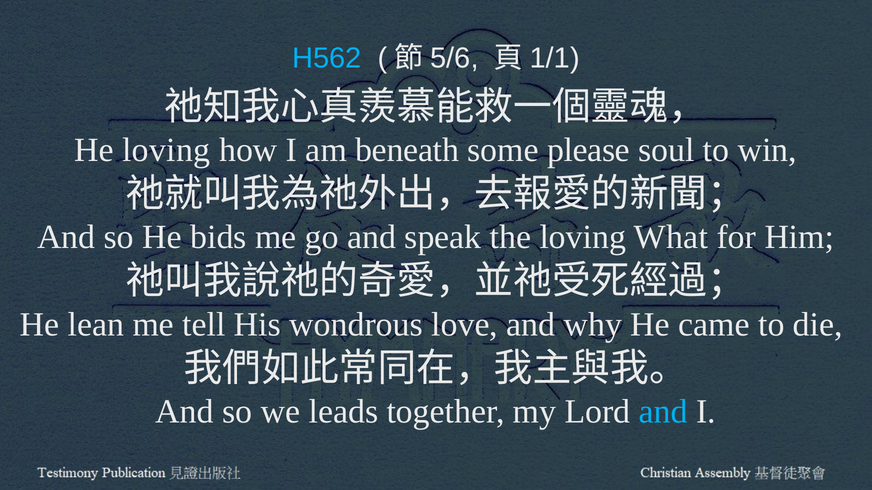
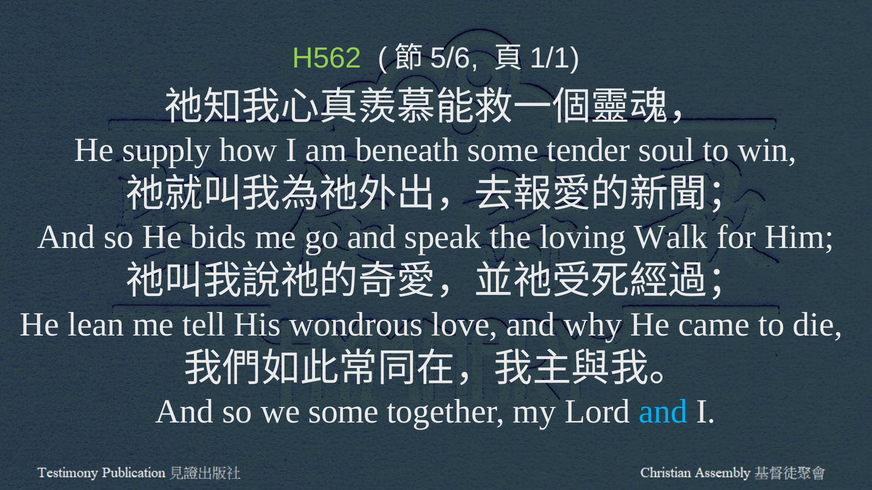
H562 colour: light blue -> light green (327, 58)
He loving: loving -> supply (167, 150)
please: please -> tender (588, 150)
What: What -> Walk (671, 237)
we leads: leads -> some (344, 412)
